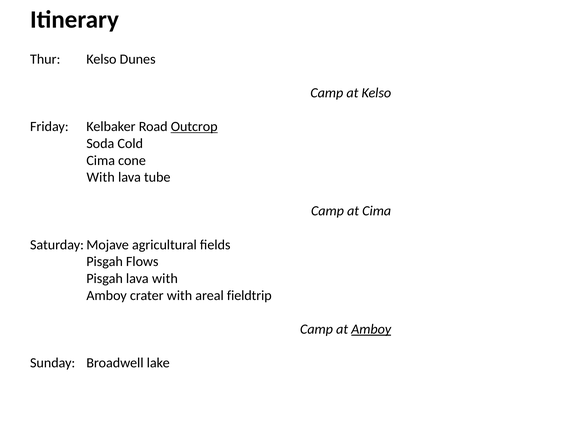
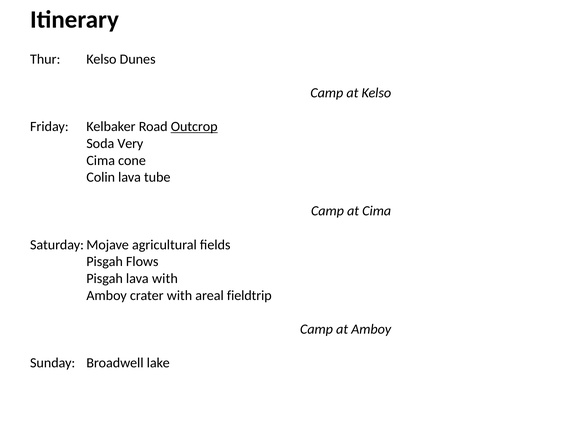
Cold: Cold -> Very (130, 144)
With: With -> Colin (101, 177)
Amboy underline: present -> none (371, 329)
